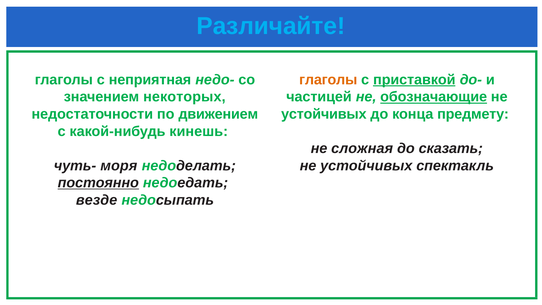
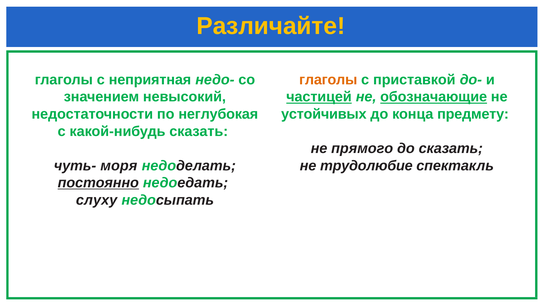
Различайте colour: light blue -> yellow (271, 26)
приставкой underline: present -> none (414, 80)
некоторых: некоторых -> невысокий (184, 97)
частицей underline: none -> present (319, 97)
движением: движением -> неглубокая (218, 114)
какой-нибудь кинешь: кинешь -> сказать (199, 131)
сложная: сложная -> прямого (362, 149)
устойчивых: устойчивых -> трудолюбие (366, 166)
везде: везде -> слуху (97, 200)
